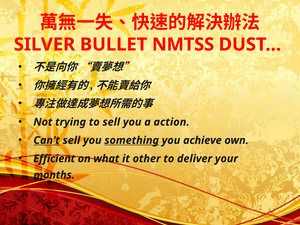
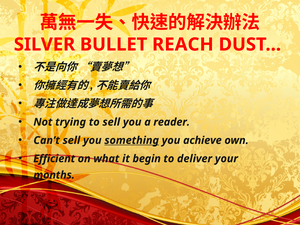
NMTSS: NMTSS -> REACH (183, 44)
action: action -> reader (172, 122)
Can’t underline: present -> none (47, 140)
other: other -> begin (147, 159)
